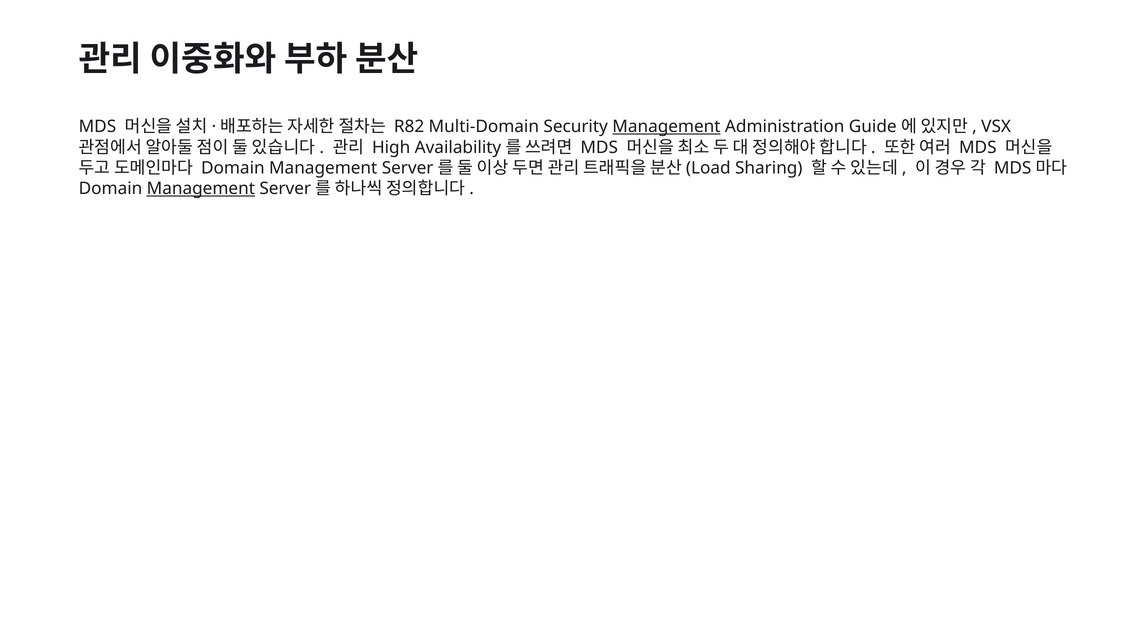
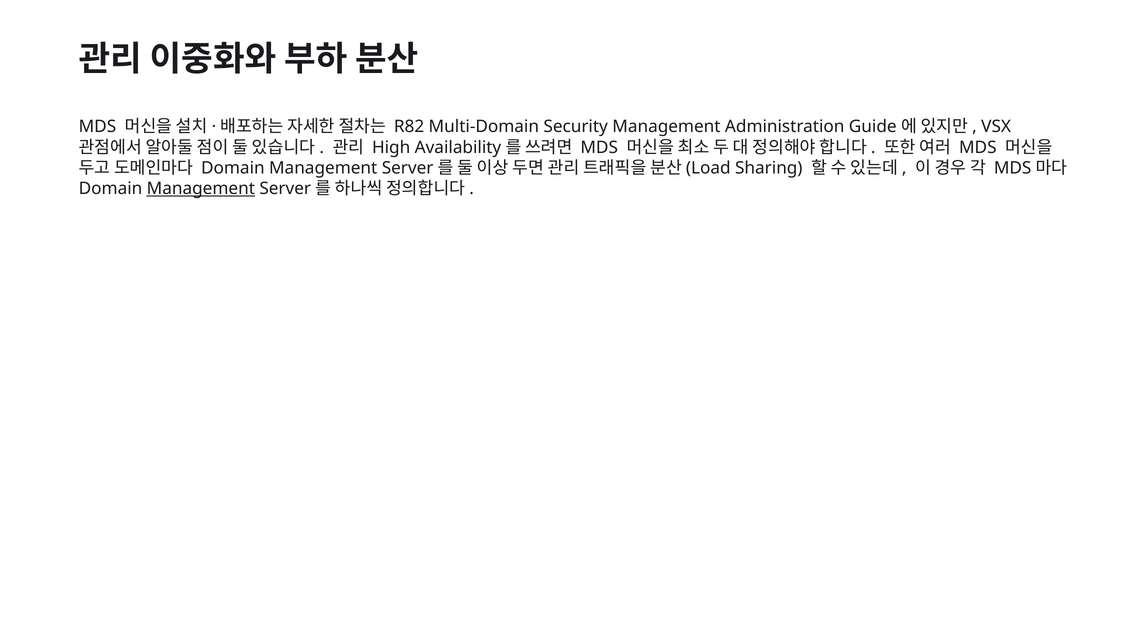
Management underline: present -> none (666, 127)
